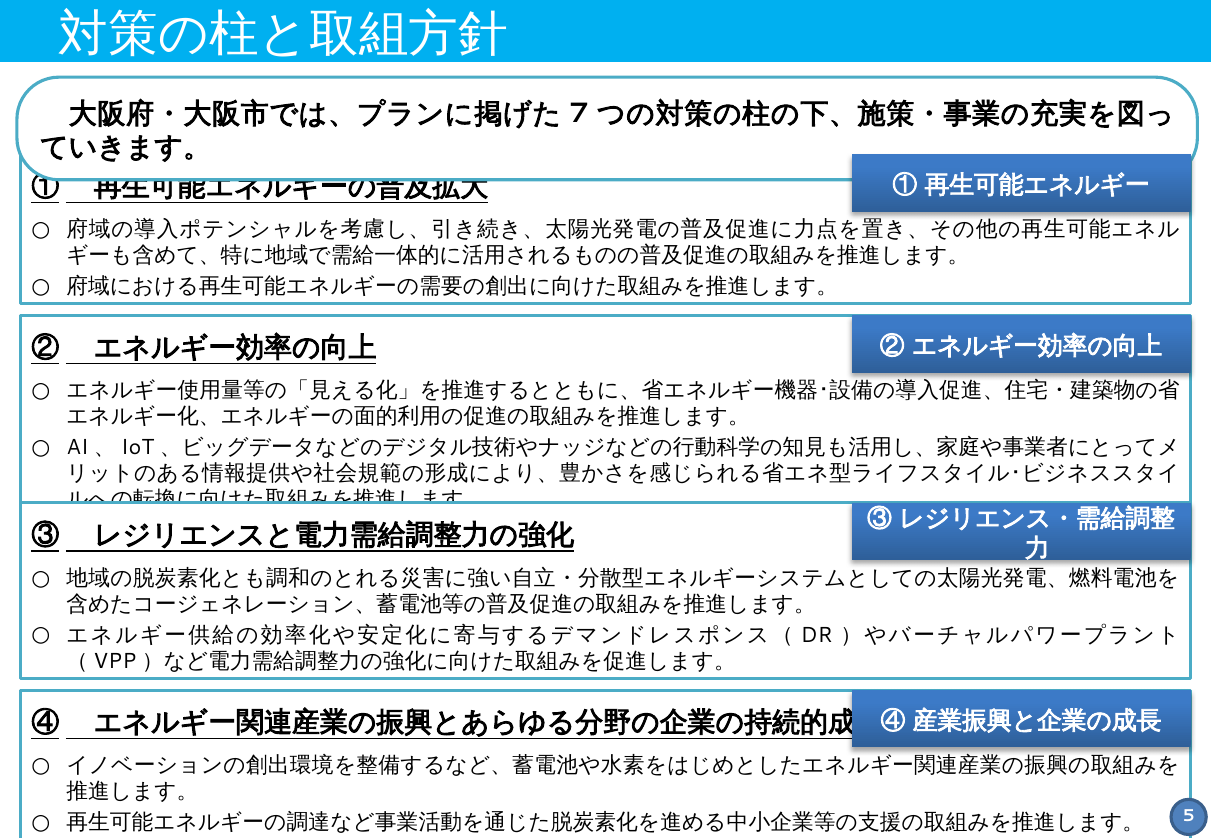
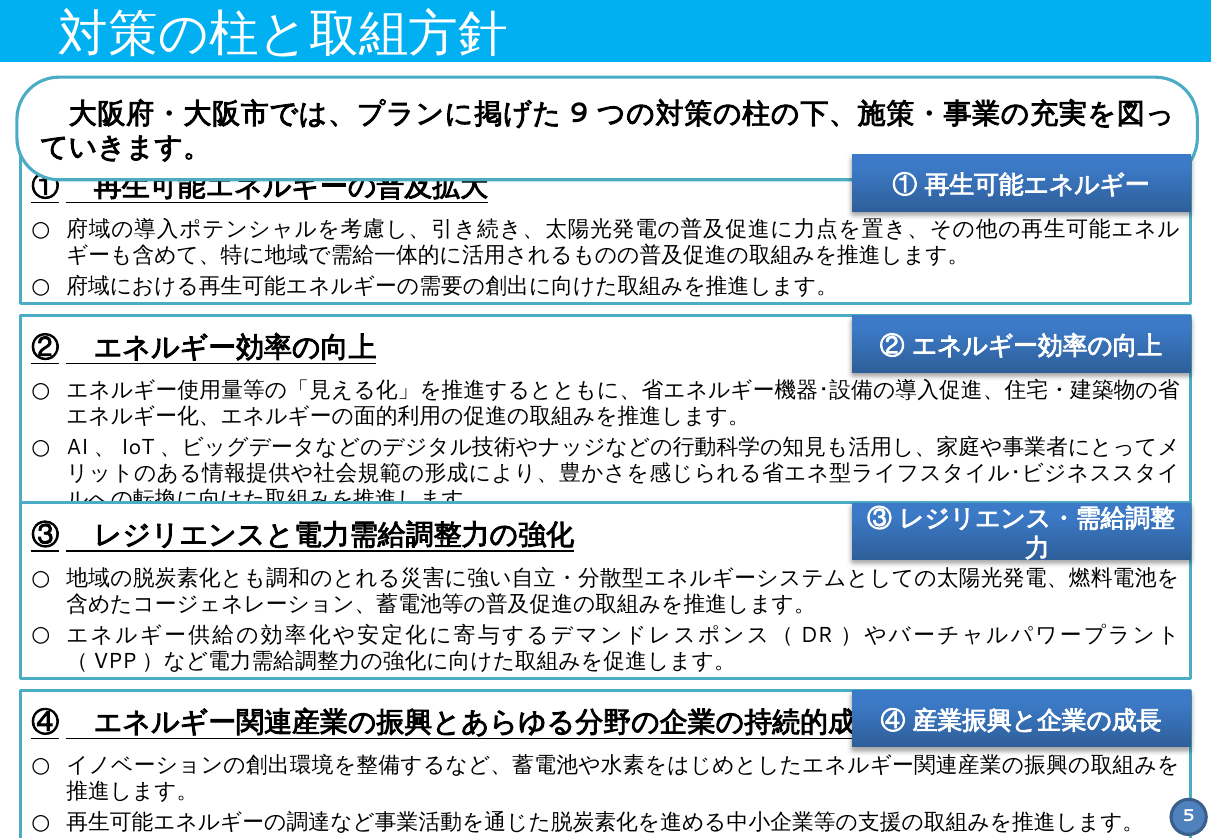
7: 7 -> 9 (579, 114)
